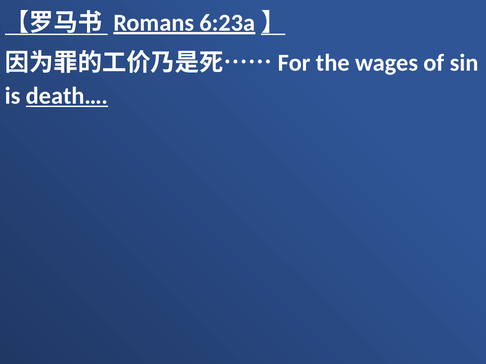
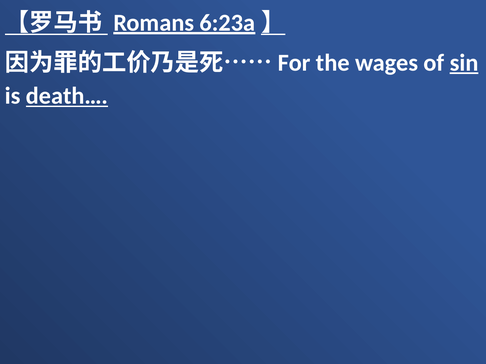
sin underline: none -> present (464, 63)
